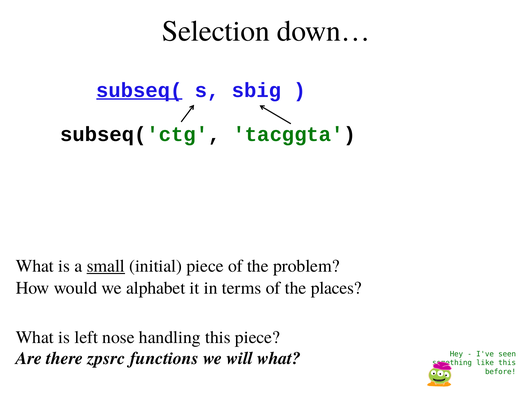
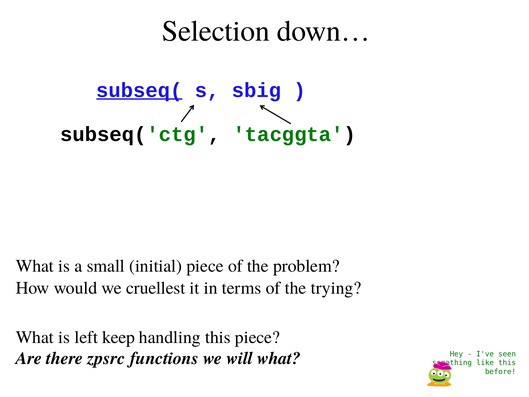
small underline: present -> none (106, 266)
alphabet: alphabet -> cruellest (156, 288)
places: places -> trying (336, 288)
nose: nose -> keep (119, 337)
